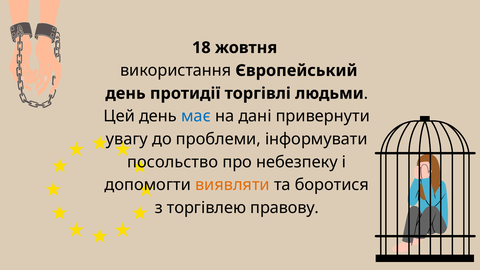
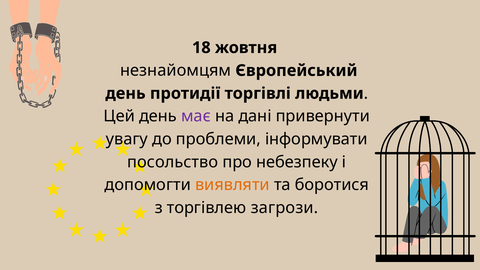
використання: використання -> незнайомцям (176, 71)
має colour: blue -> purple (196, 116)
правову: правову -> загрози (284, 208)
